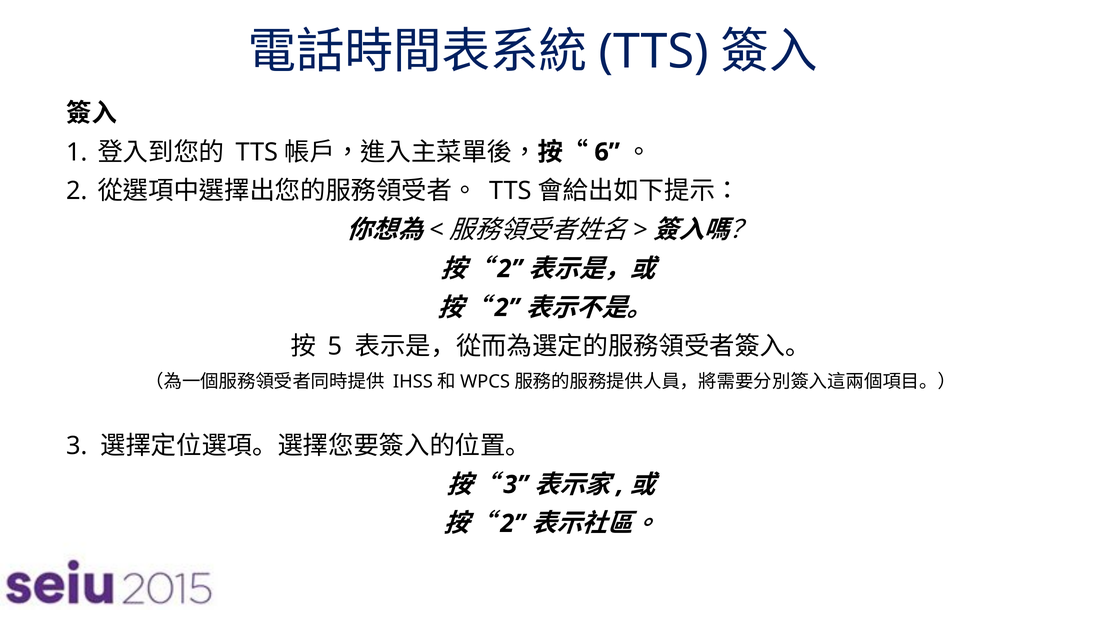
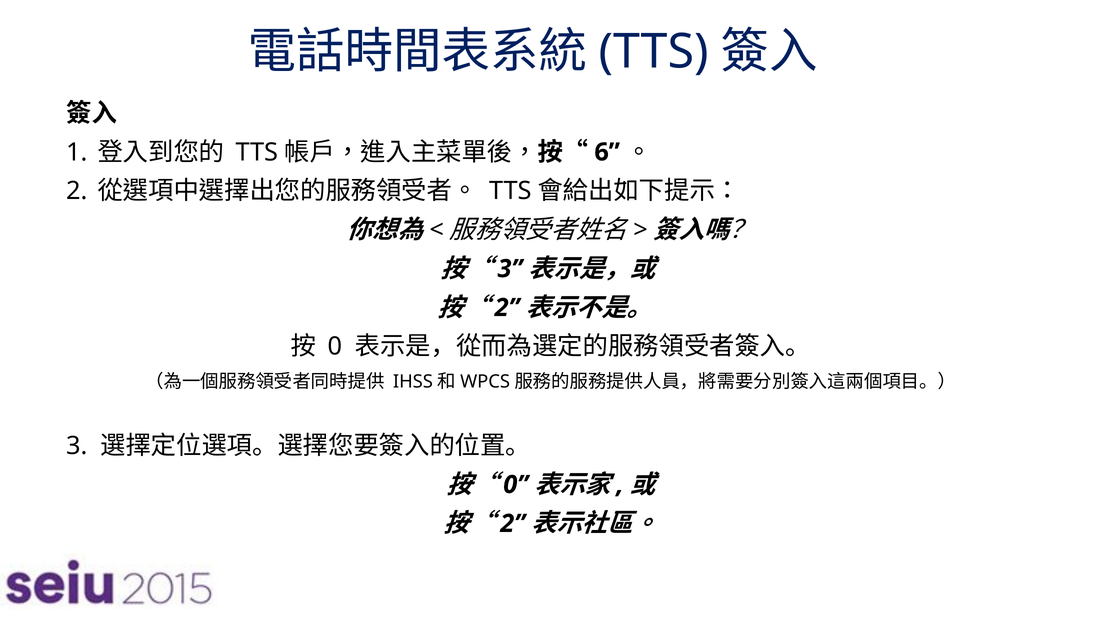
2: 2 -> 3 (510, 269)
5: 5 -> 0 (335, 347)
3: 3 -> 0 (516, 485)
